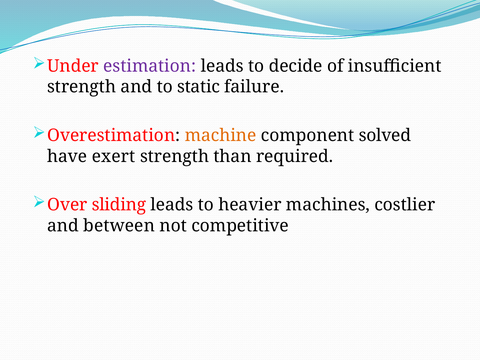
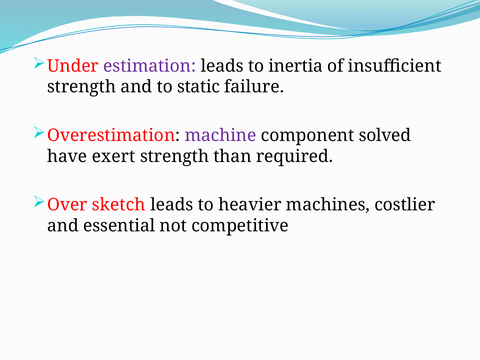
decide: decide -> inertia (296, 66)
machine colour: orange -> purple (221, 135)
sliding: sliding -> sketch (119, 205)
between: between -> essential (119, 226)
